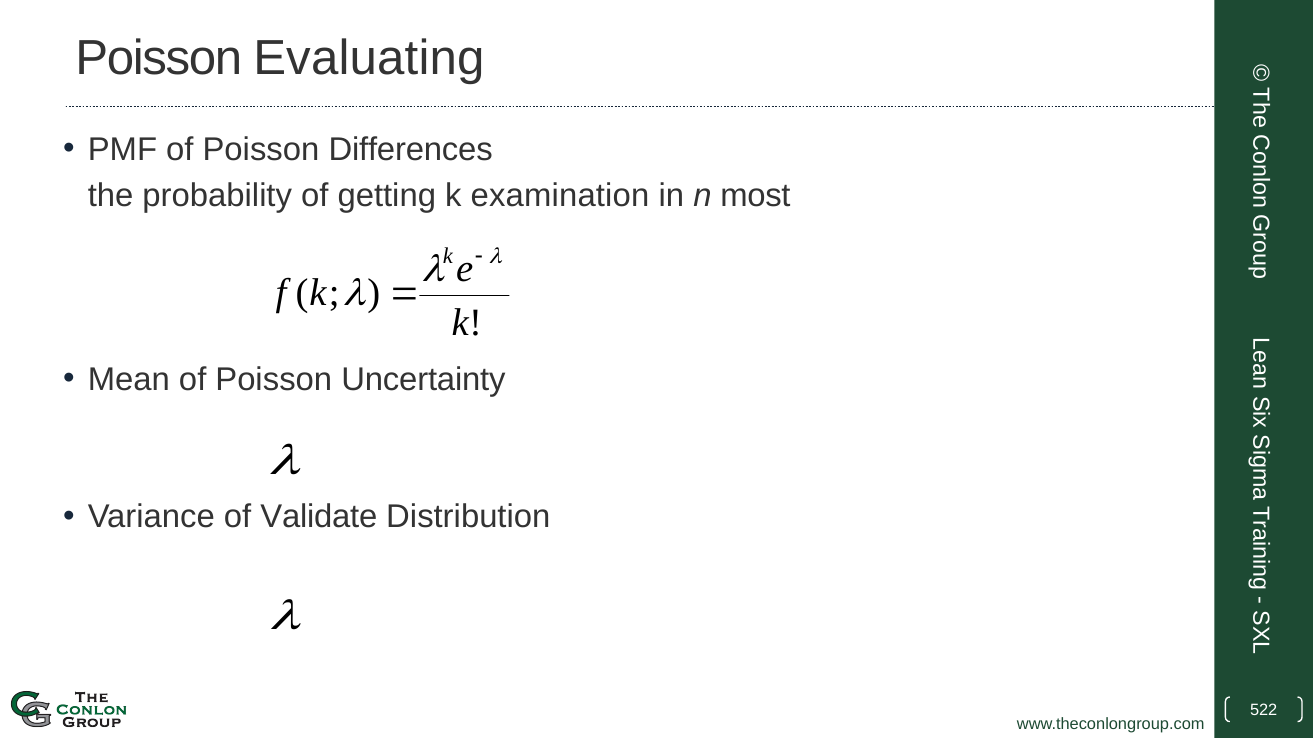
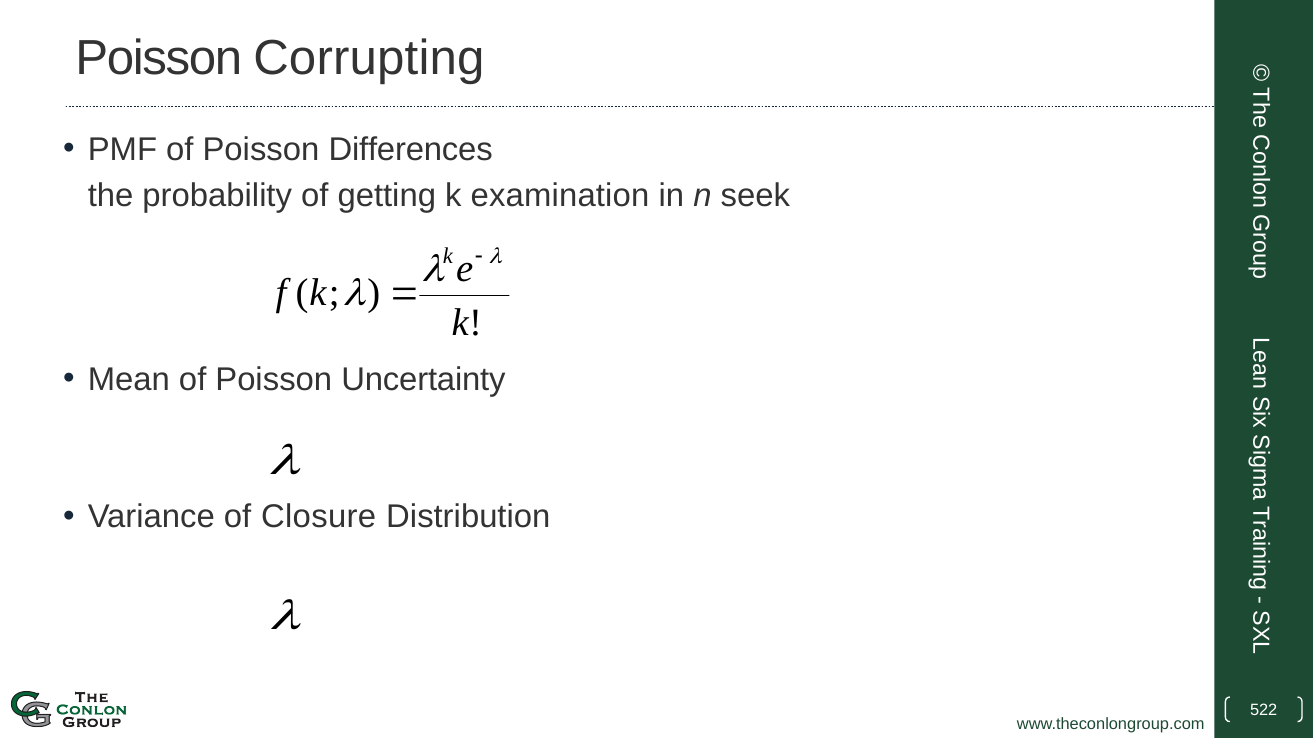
Evaluating: Evaluating -> Corrupting (369, 58)
most: most -> seek (755, 196)
Validate: Validate -> Closure (319, 518)
